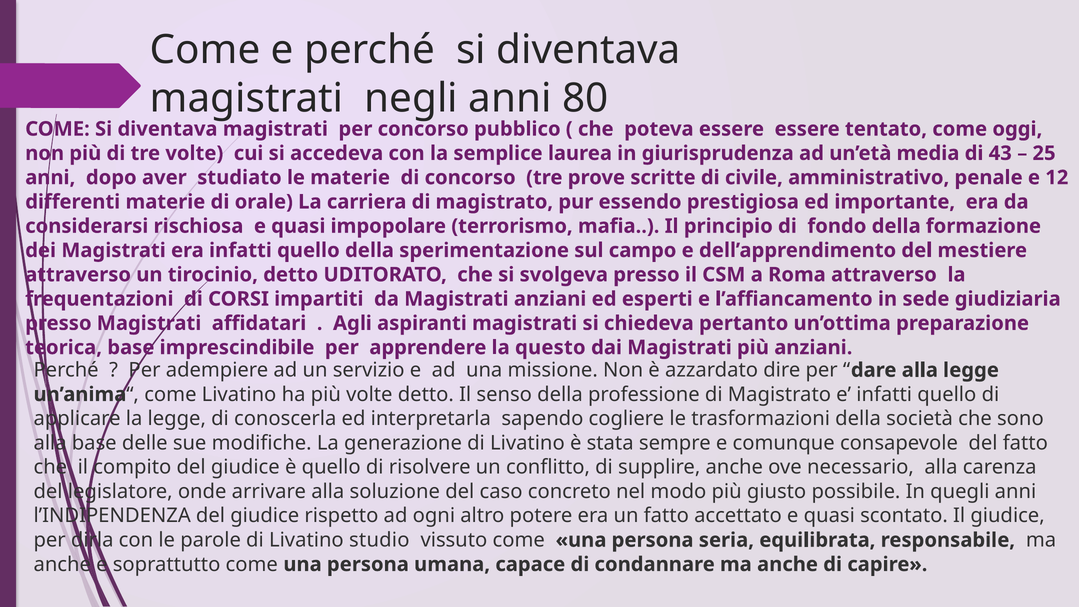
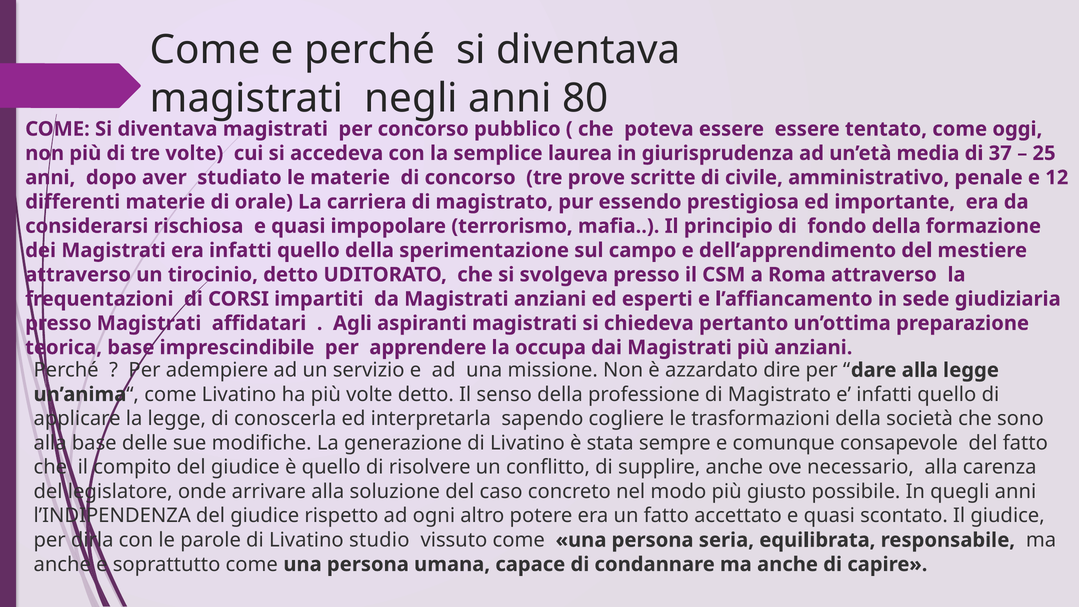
43: 43 -> 37 (1000, 153)
questo: questo -> occupa (550, 347)
